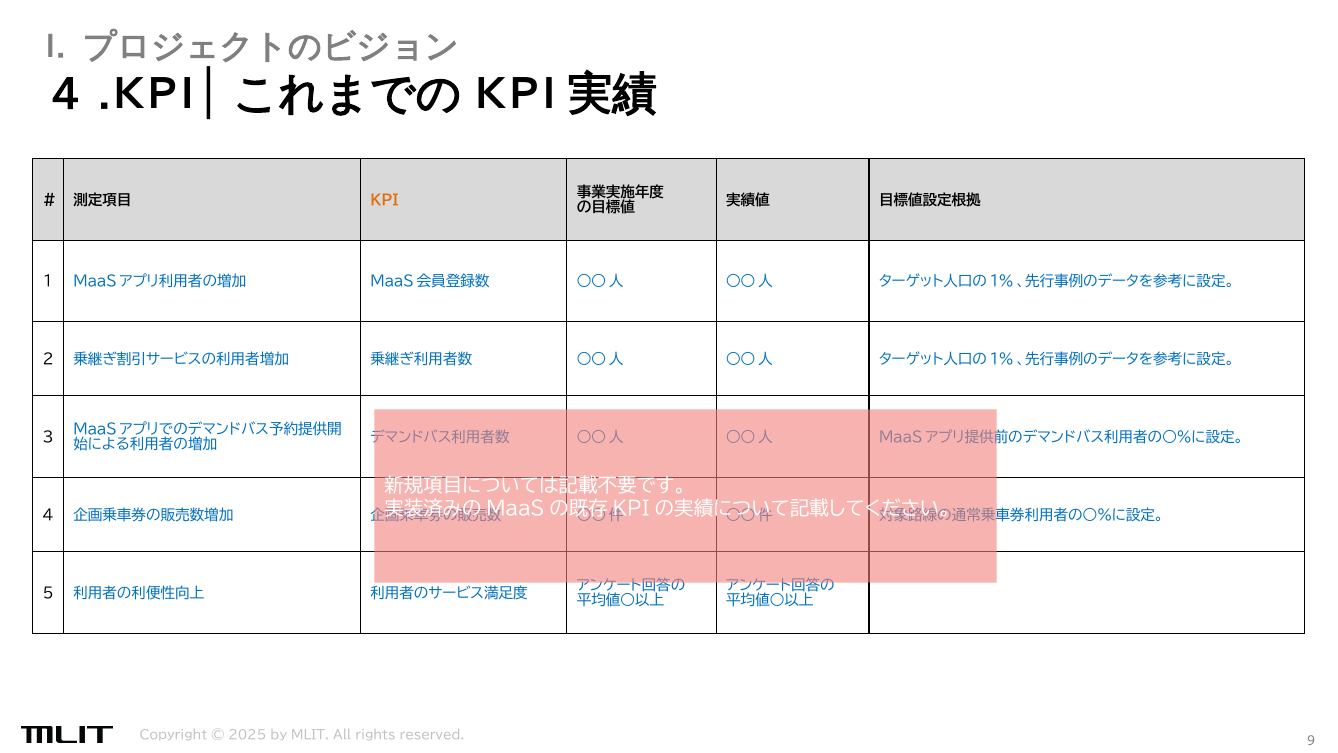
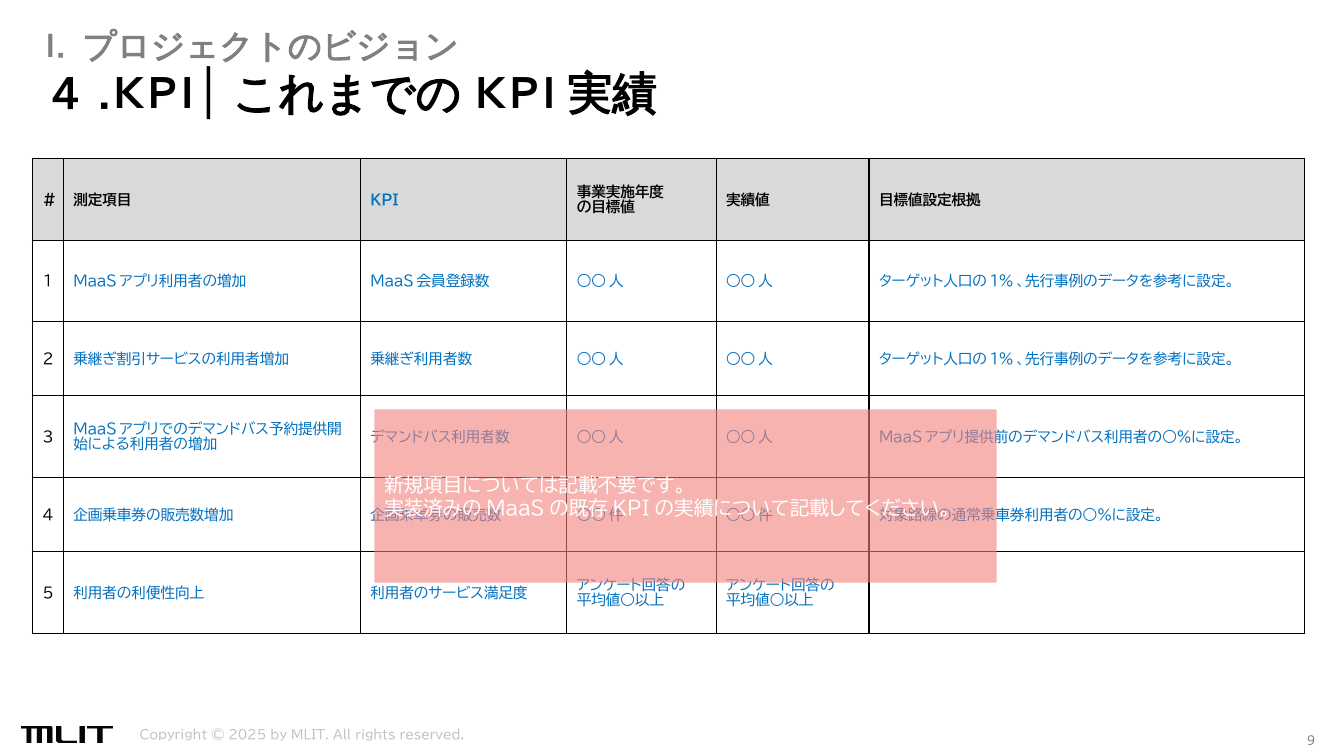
KPI colour: orange -> blue (385, 200)
